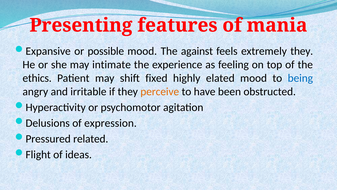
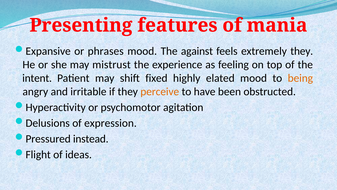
possible: possible -> phrases (106, 51)
intimate: intimate -> mistrust (111, 64)
ethics: ethics -> intent (37, 78)
being colour: blue -> orange (300, 78)
related: related -> instead (91, 139)
